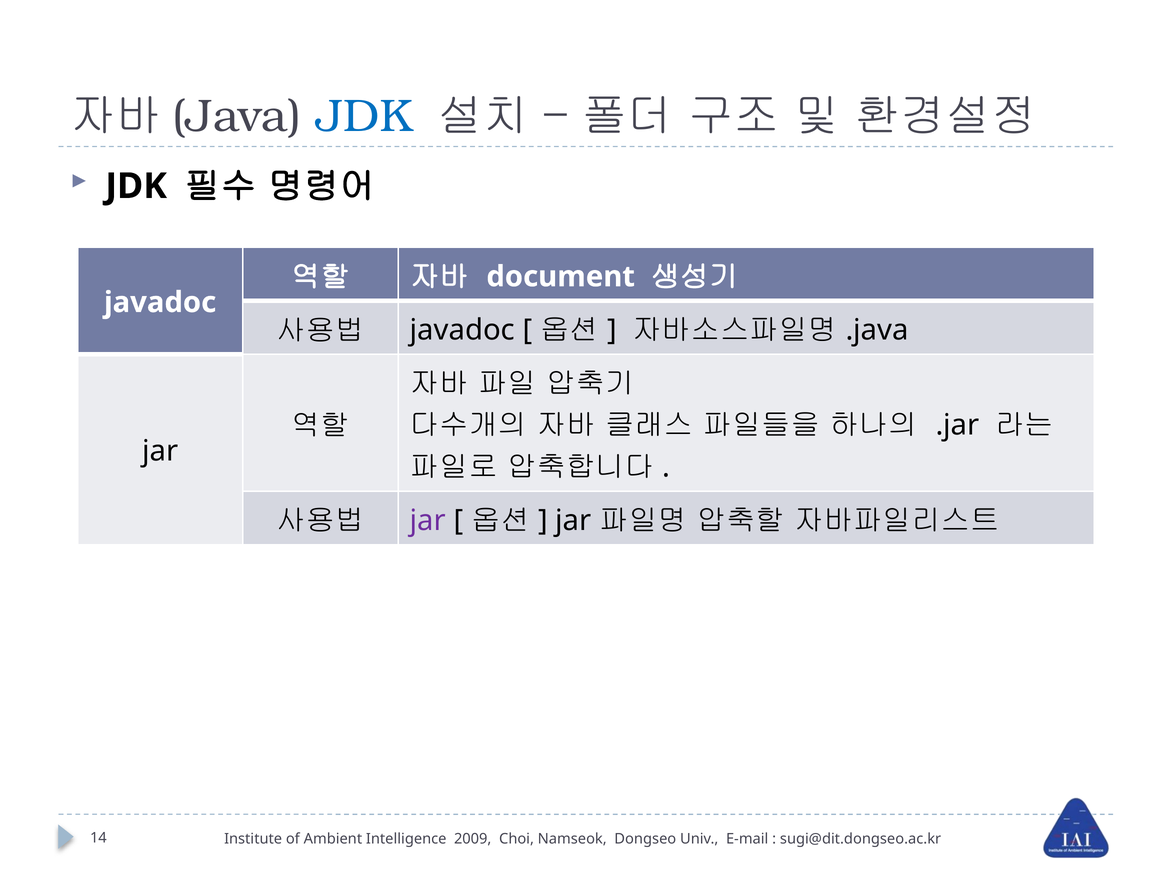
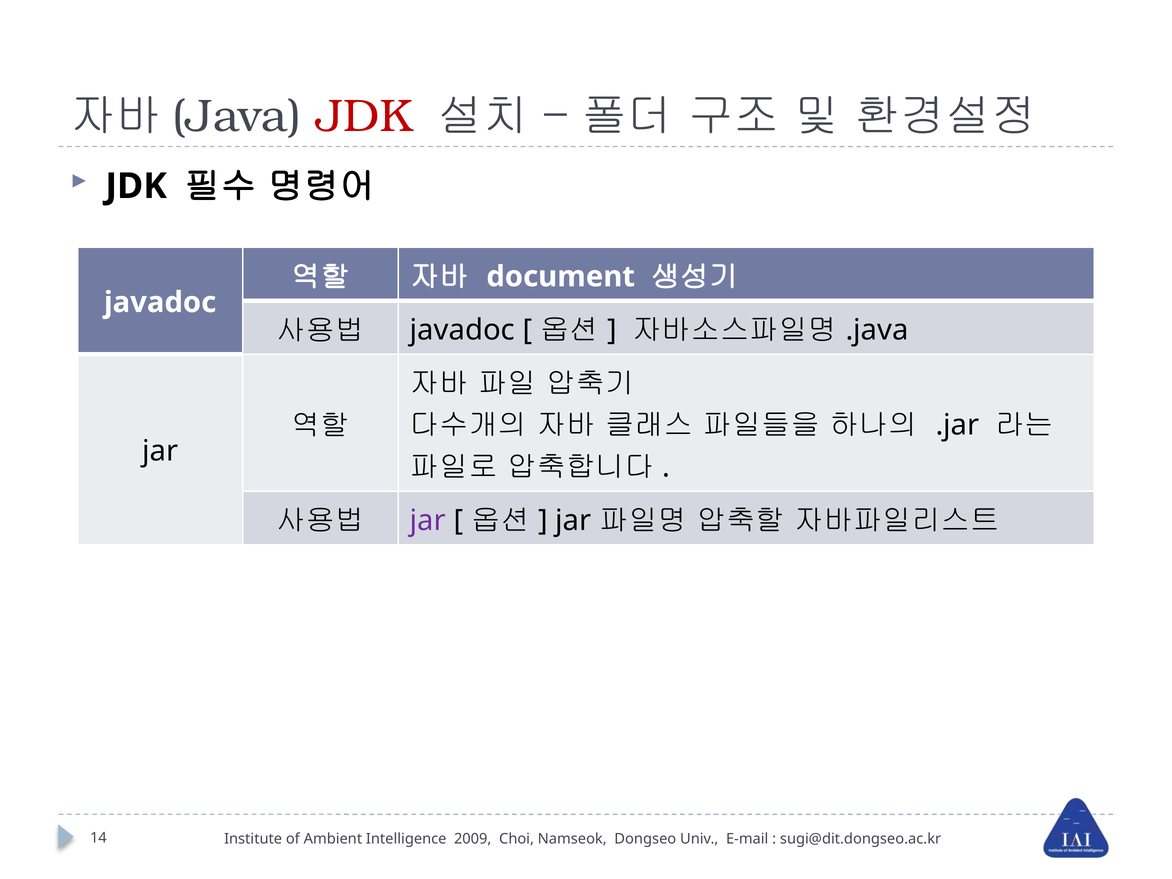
JDK colour: blue -> red (364, 116)
